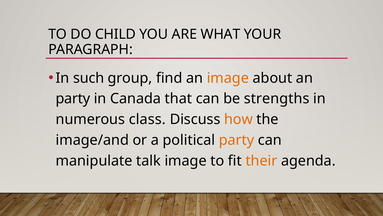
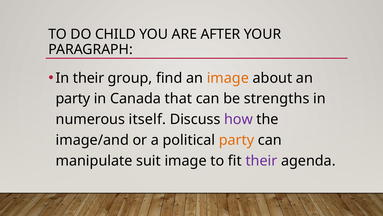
WHAT: WHAT -> AFTER (220, 34)
In such: such -> their (89, 78)
class: class -> itself (147, 119)
how colour: orange -> purple (238, 119)
talk: talk -> suit (148, 161)
their colour: orange -> purple (261, 161)
